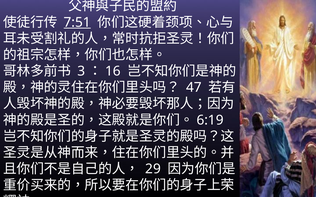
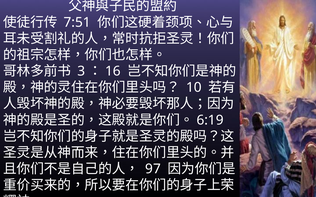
7:51 underline: present -> none (77, 22)
47: 47 -> 10 (194, 88)
29: 29 -> 97 (153, 169)
